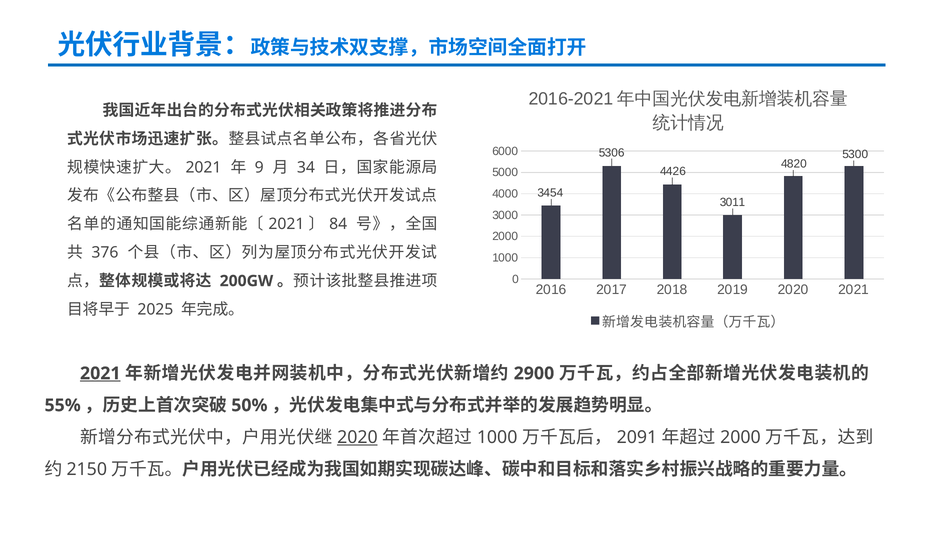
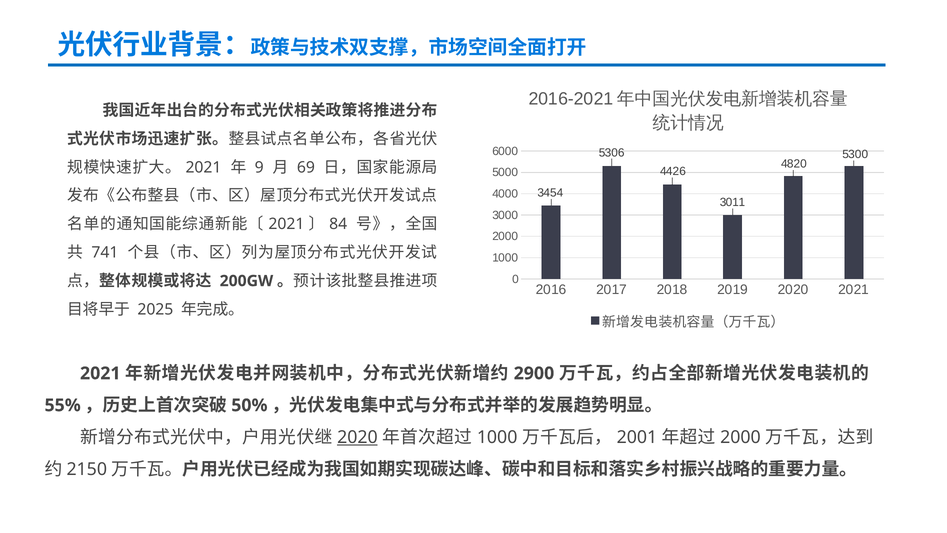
34: 34 -> 69 (306, 167)
376: 376 -> 741 (105, 252)
2021 underline: present -> none (100, 373)
2091: 2091 -> 2001 (637, 437)
